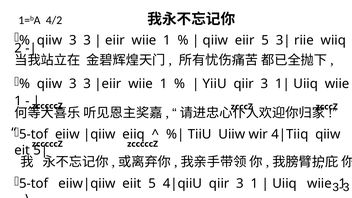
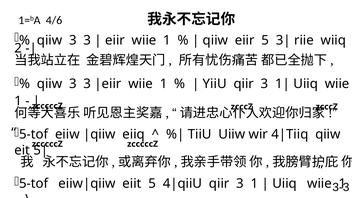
4/2: 4/2 -> 4/6 (54, 20)
